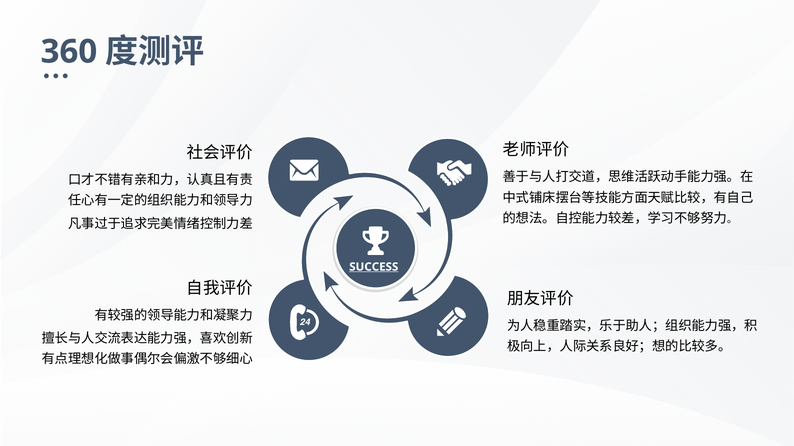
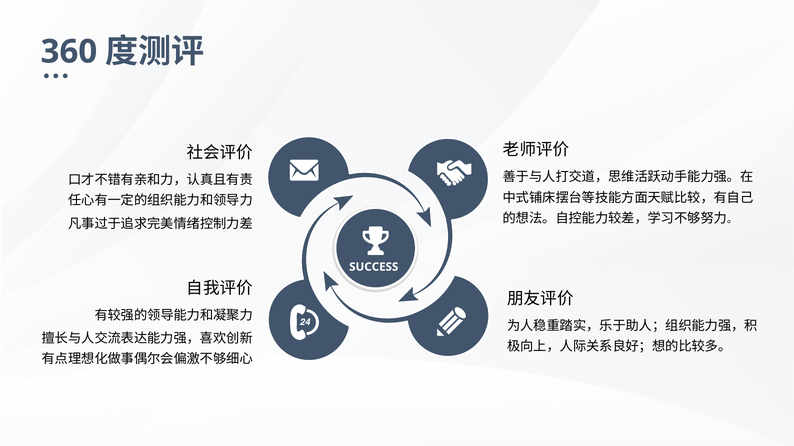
SUCCESS underline: present -> none (374, 267)
